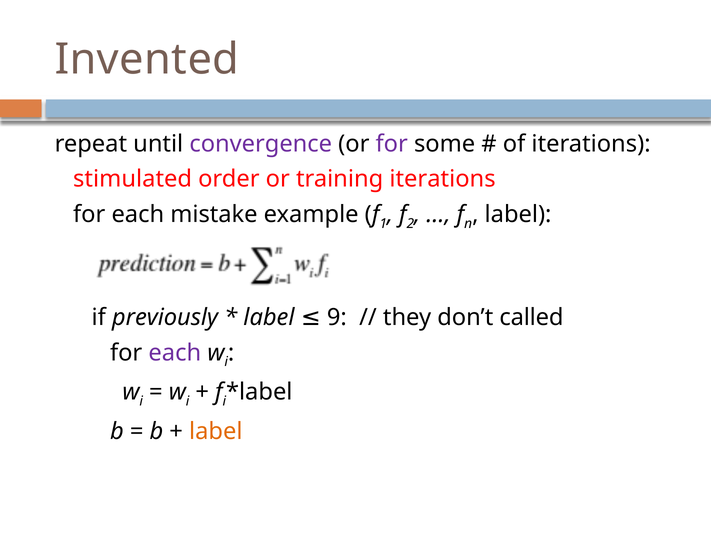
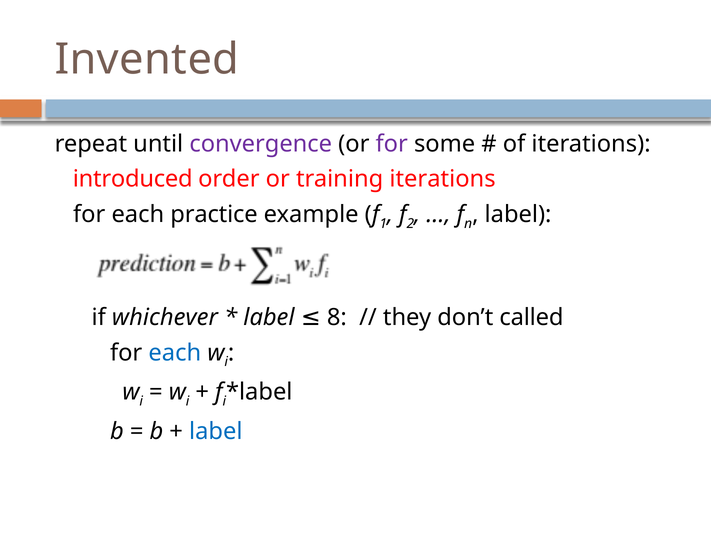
stimulated: stimulated -> introduced (133, 179)
mistake: mistake -> practice (214, 215)
previously: previously -> whichever (165, 318)
9: 9 -> 8 (337, 318)
each colour: purple -> blue (175, 353)
label colour: orange -> blue (216, 431)
